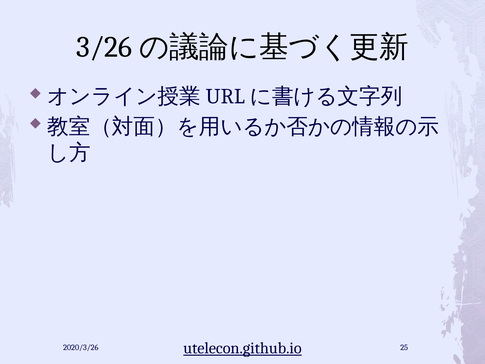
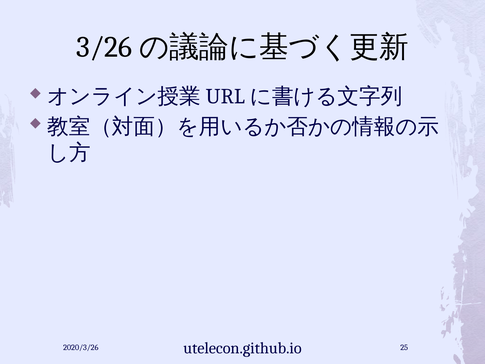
utelecon.github.io underline: present -> none (242, 348)
